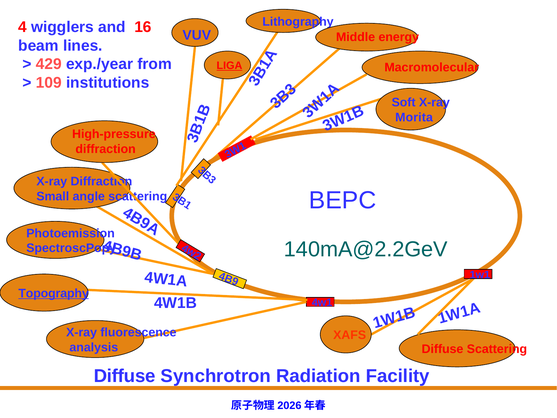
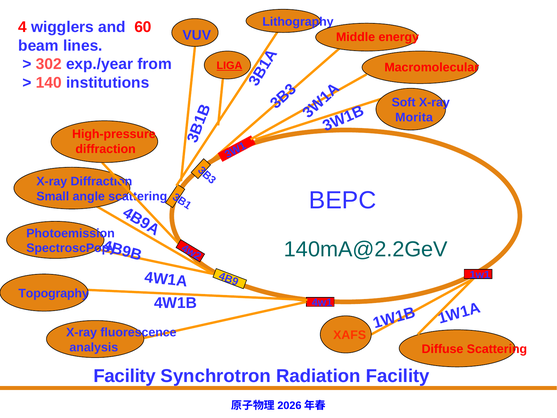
16: 16 -> 60 (143, 27)
429: 429 -> 302 (49, 64)
109: 109 -> 140 (49, 83)
Topography underline: present -> none (54, 293)
Diffuse: Diffuse -> Facility (125, 376)
